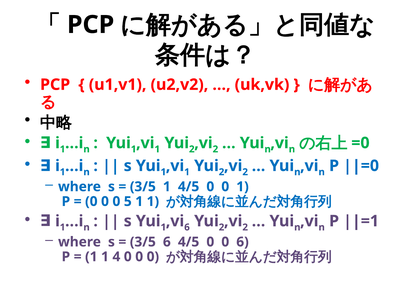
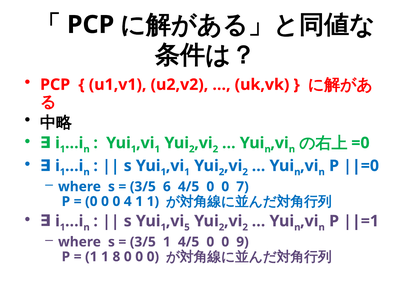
3/5 1: 1 -> 6 (167, 187)
0 1: 1 -> 7 (243, 187)
5: 5 -> 4 (128, 202)
6: 6 -> 5 (187, 227)
3/5 6: 6 -> 1 (167, 242)
0 6: 6 -> 9 (243, 242)
4: 4 -> 8 (116, 257)
